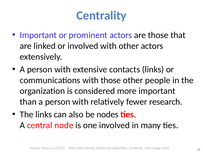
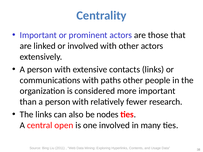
with those: those -> paths (111, 80)
node: node -> open (64, 125)
